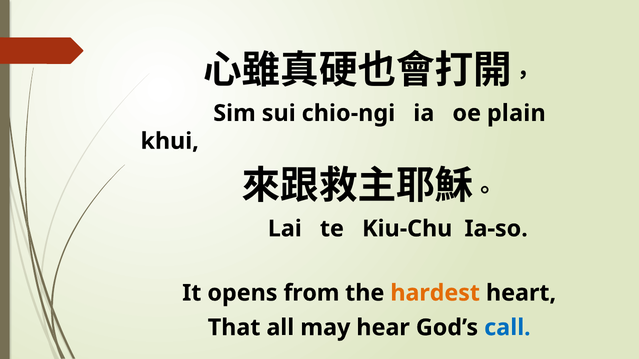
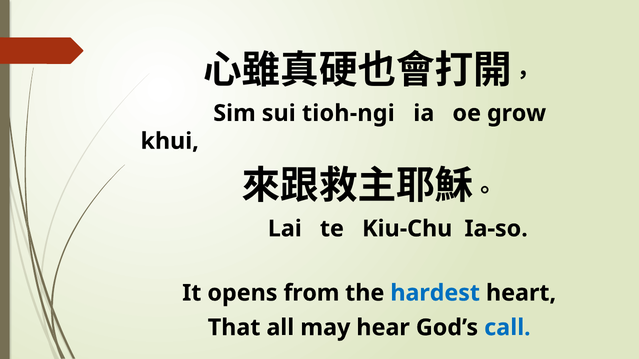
chio-ngi: chio-ngi -> tioh-ngi (348, 113)
plain: plain -> grow (517, 113)
hardest colour: orange -> blue (435, 293)
